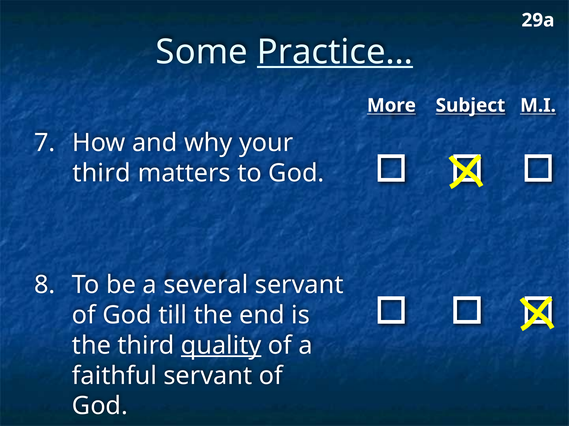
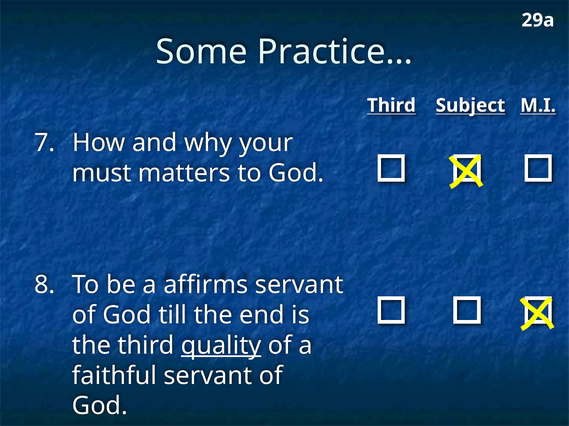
Practice… underline: present -> none (335, 52)
More: More -> Third (391, 106)
third: third -> must (102, 173)
several: several -> affirms (206, 285)
